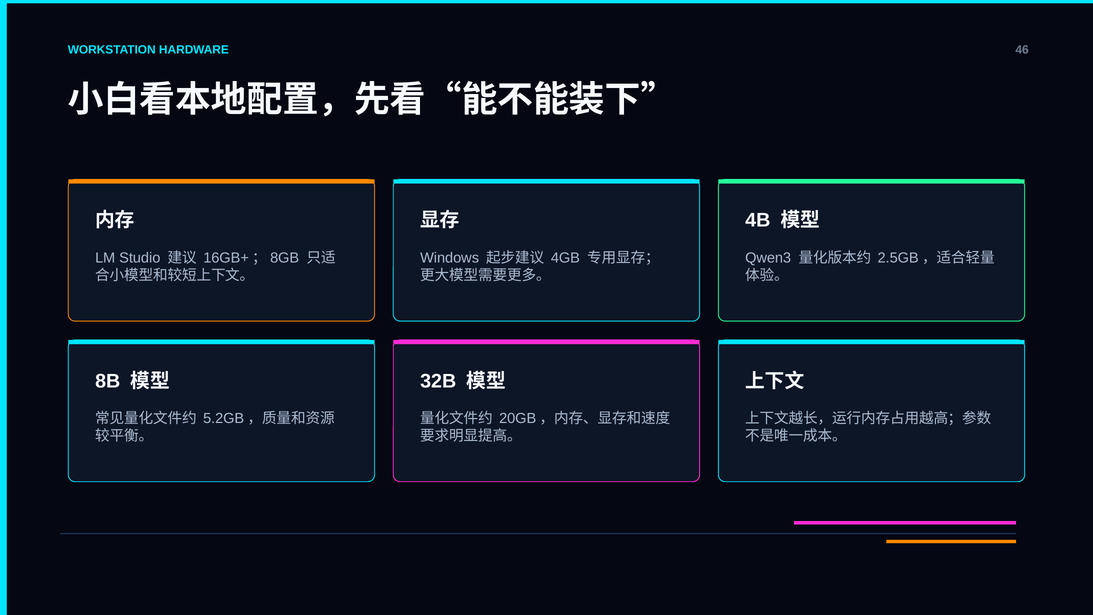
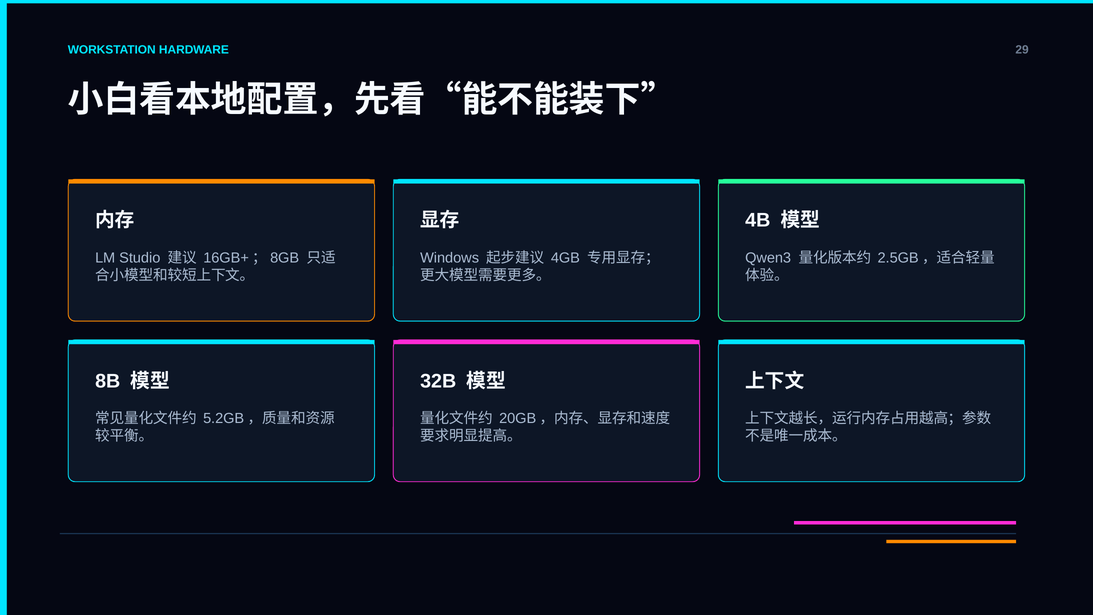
46: 46 -> 29 (1022, 50)
